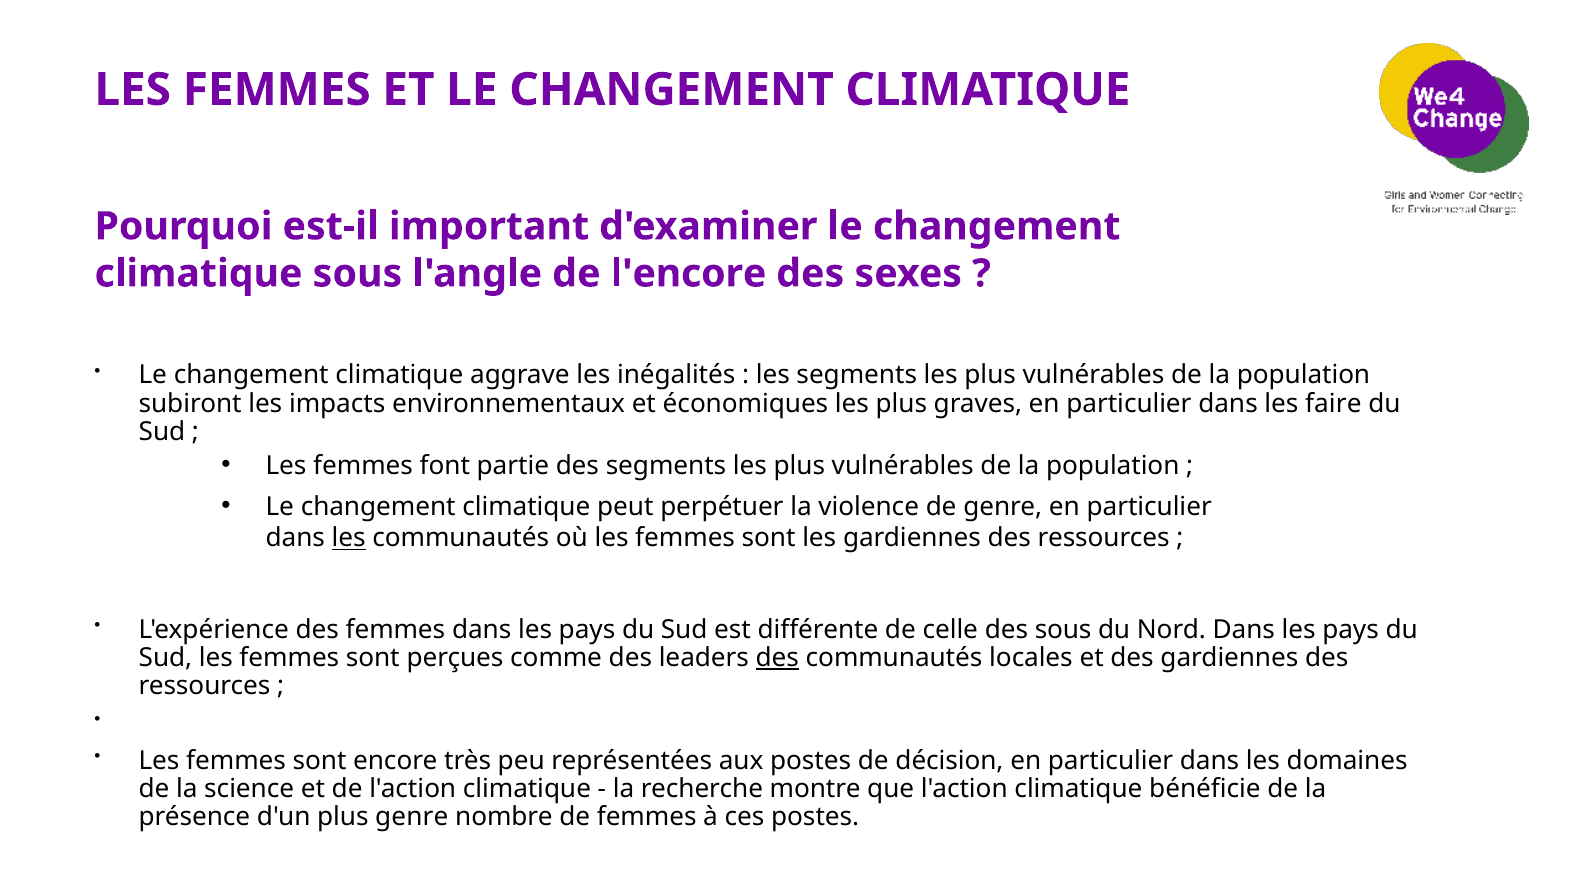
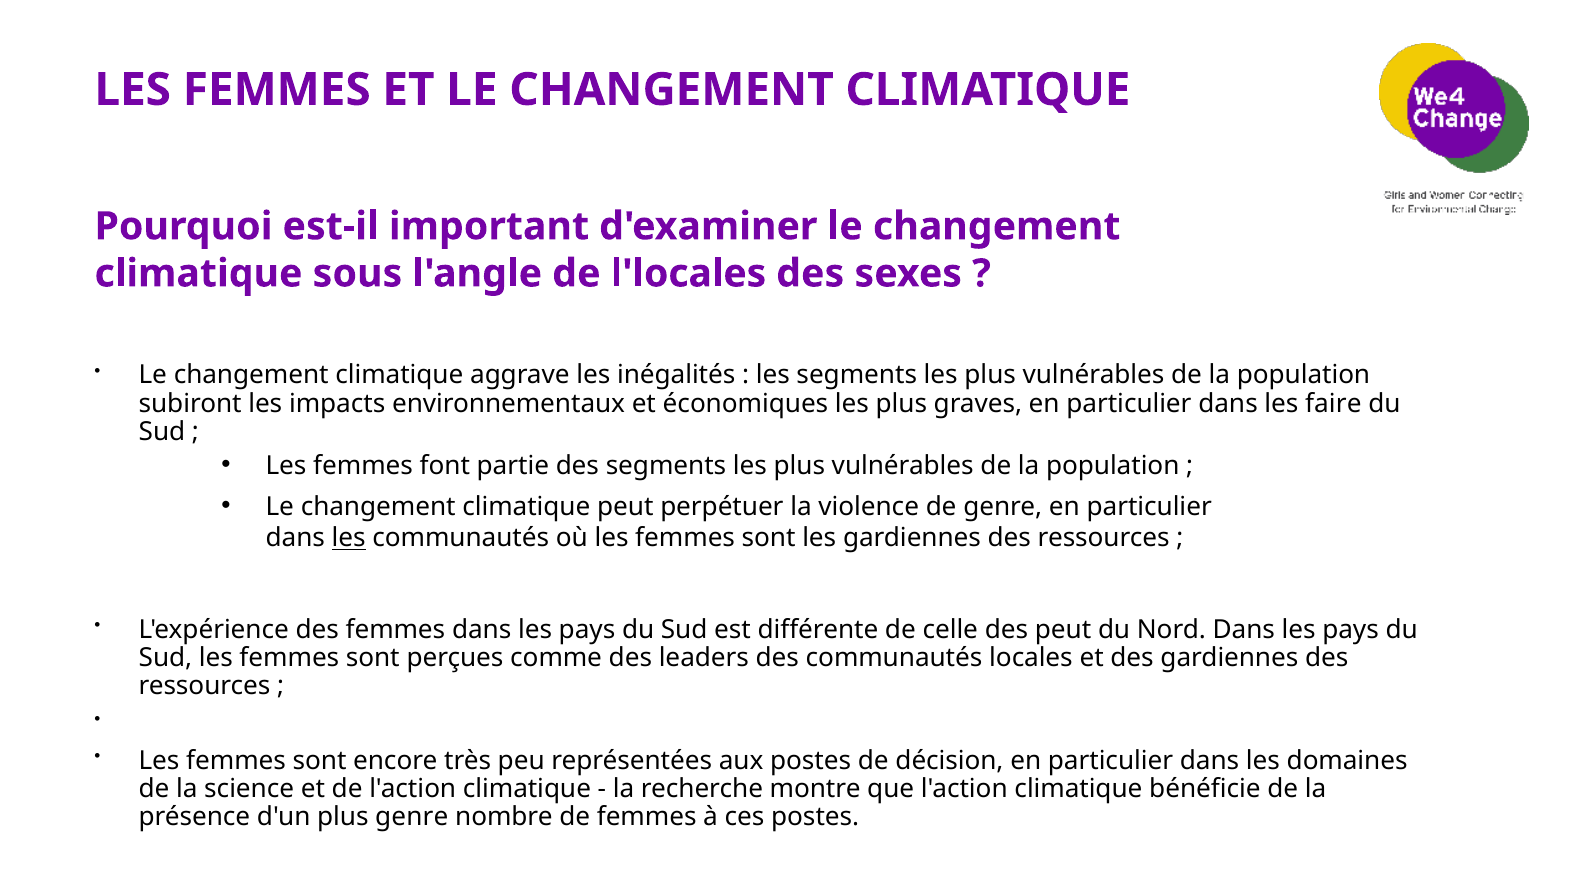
l'encore: l'encore -> l'locales (688, 273)
des sous: sous -> peut (1063, 630)
des underline: present -> none (777, 658)
